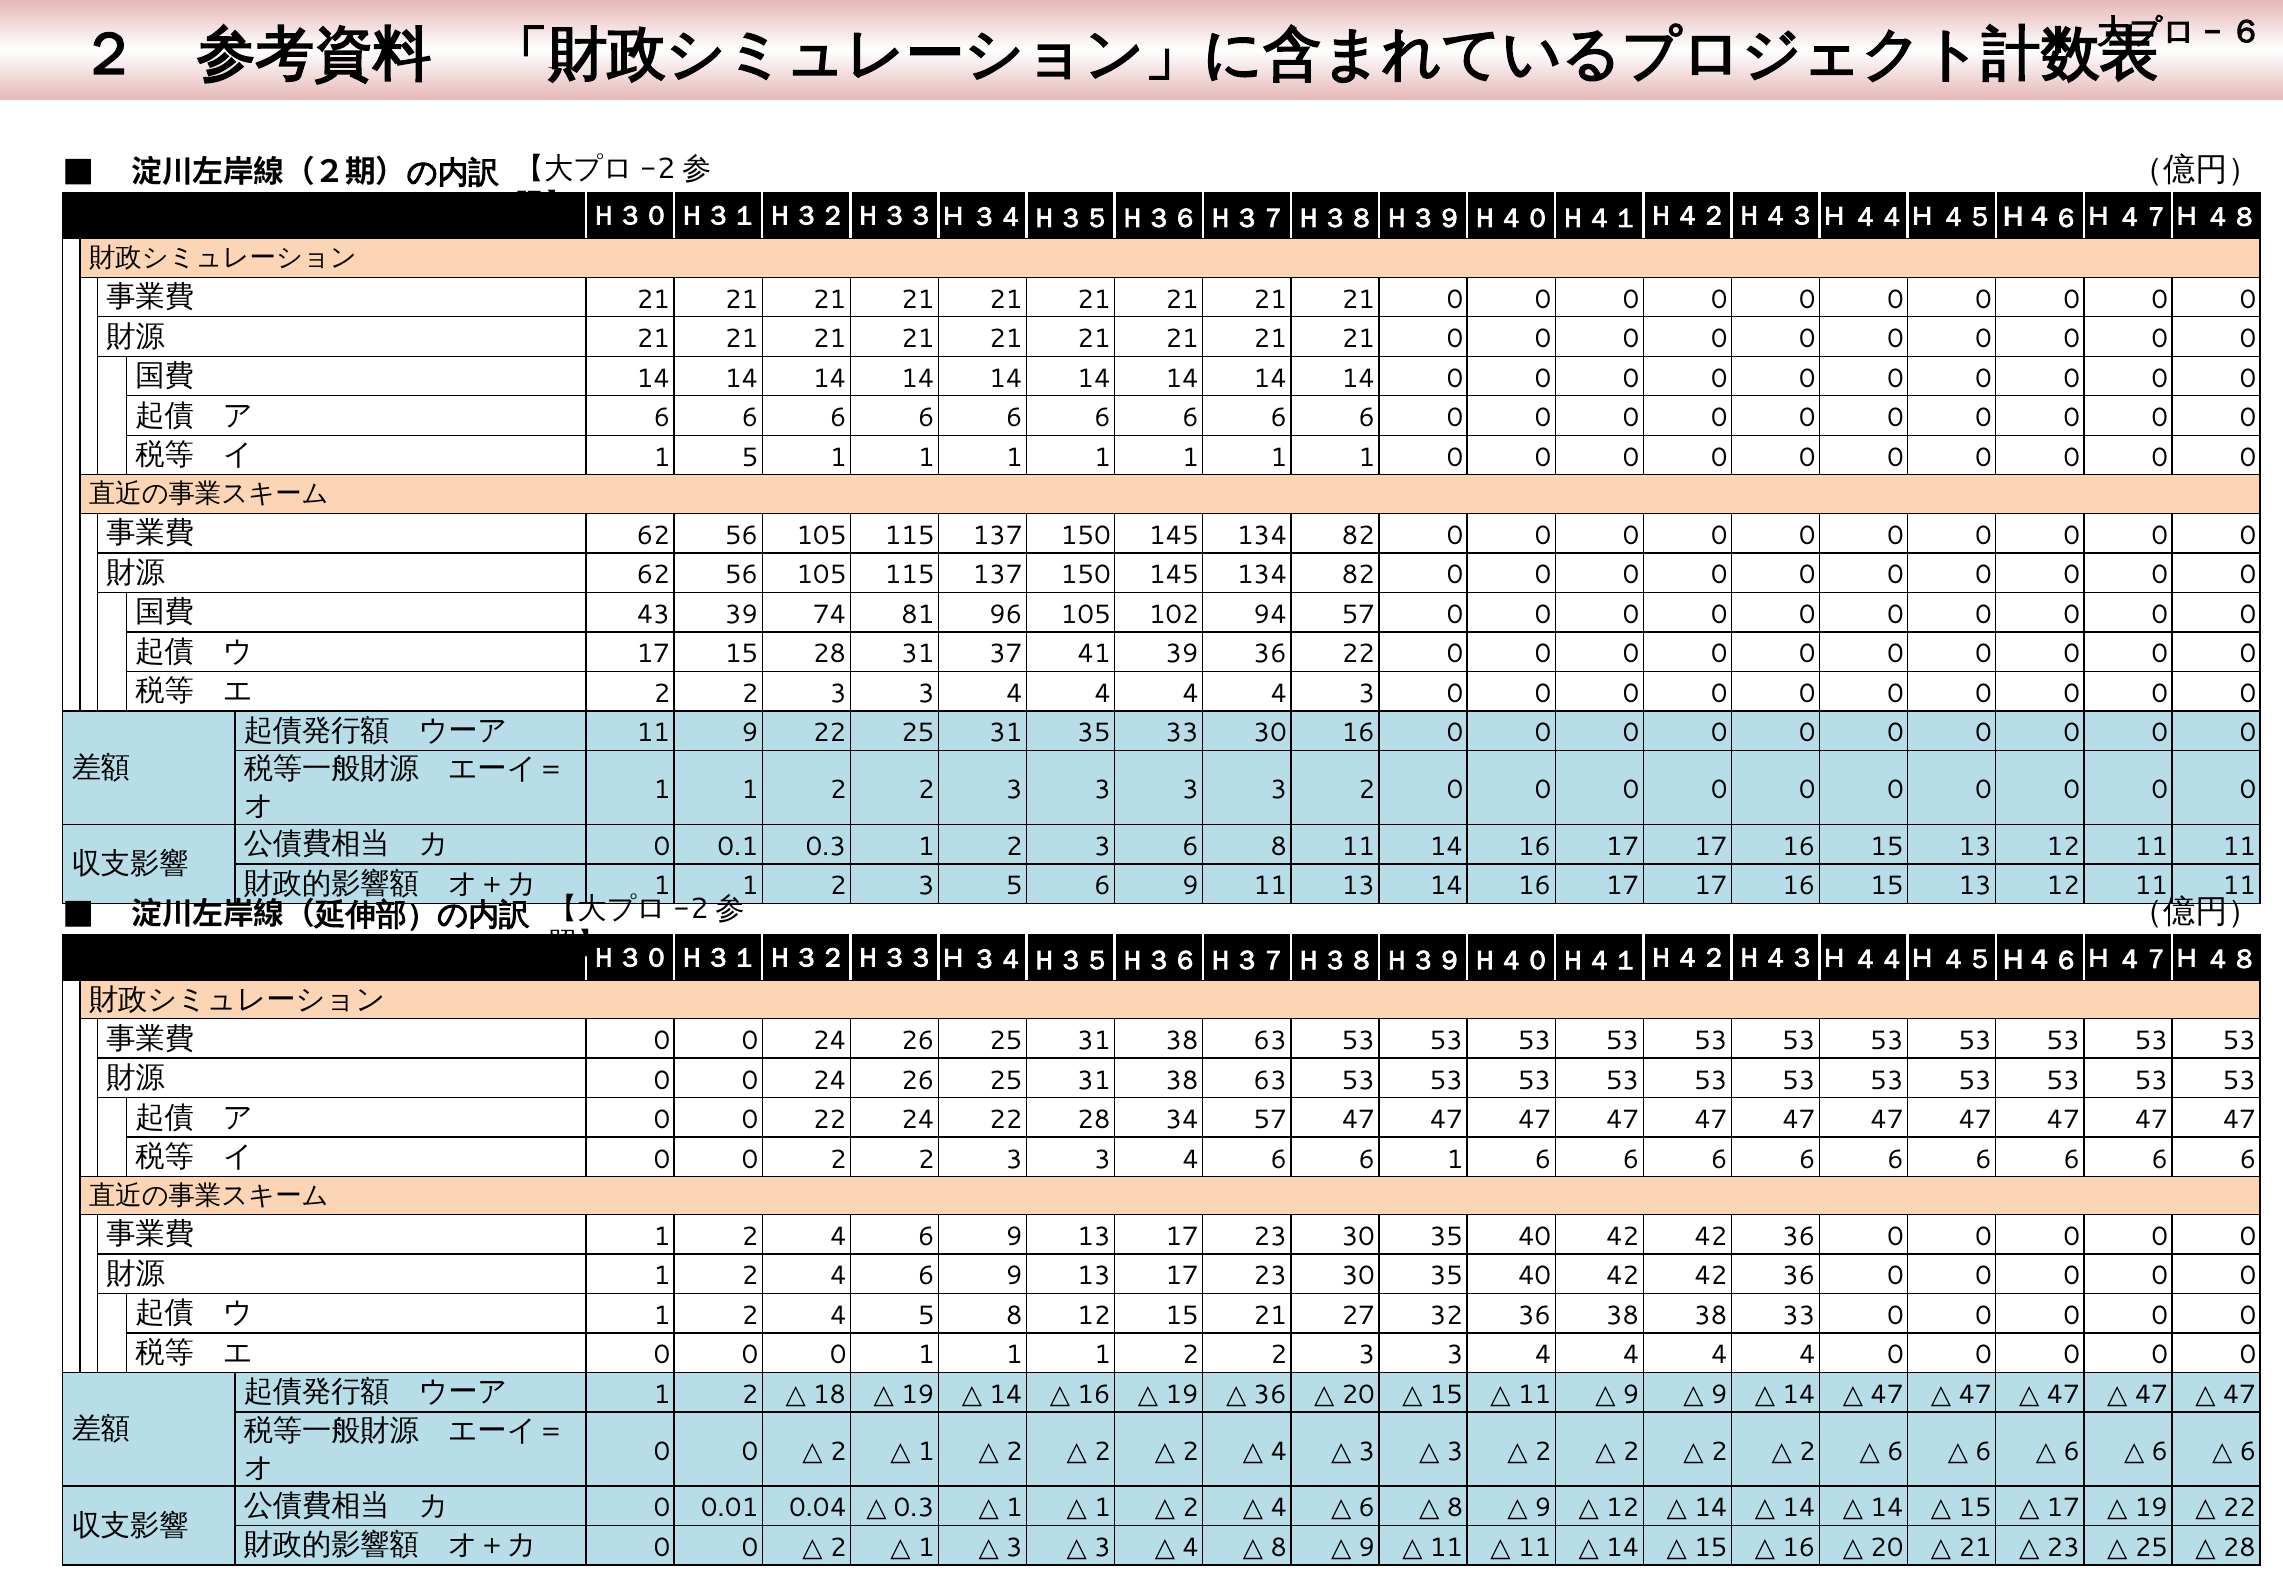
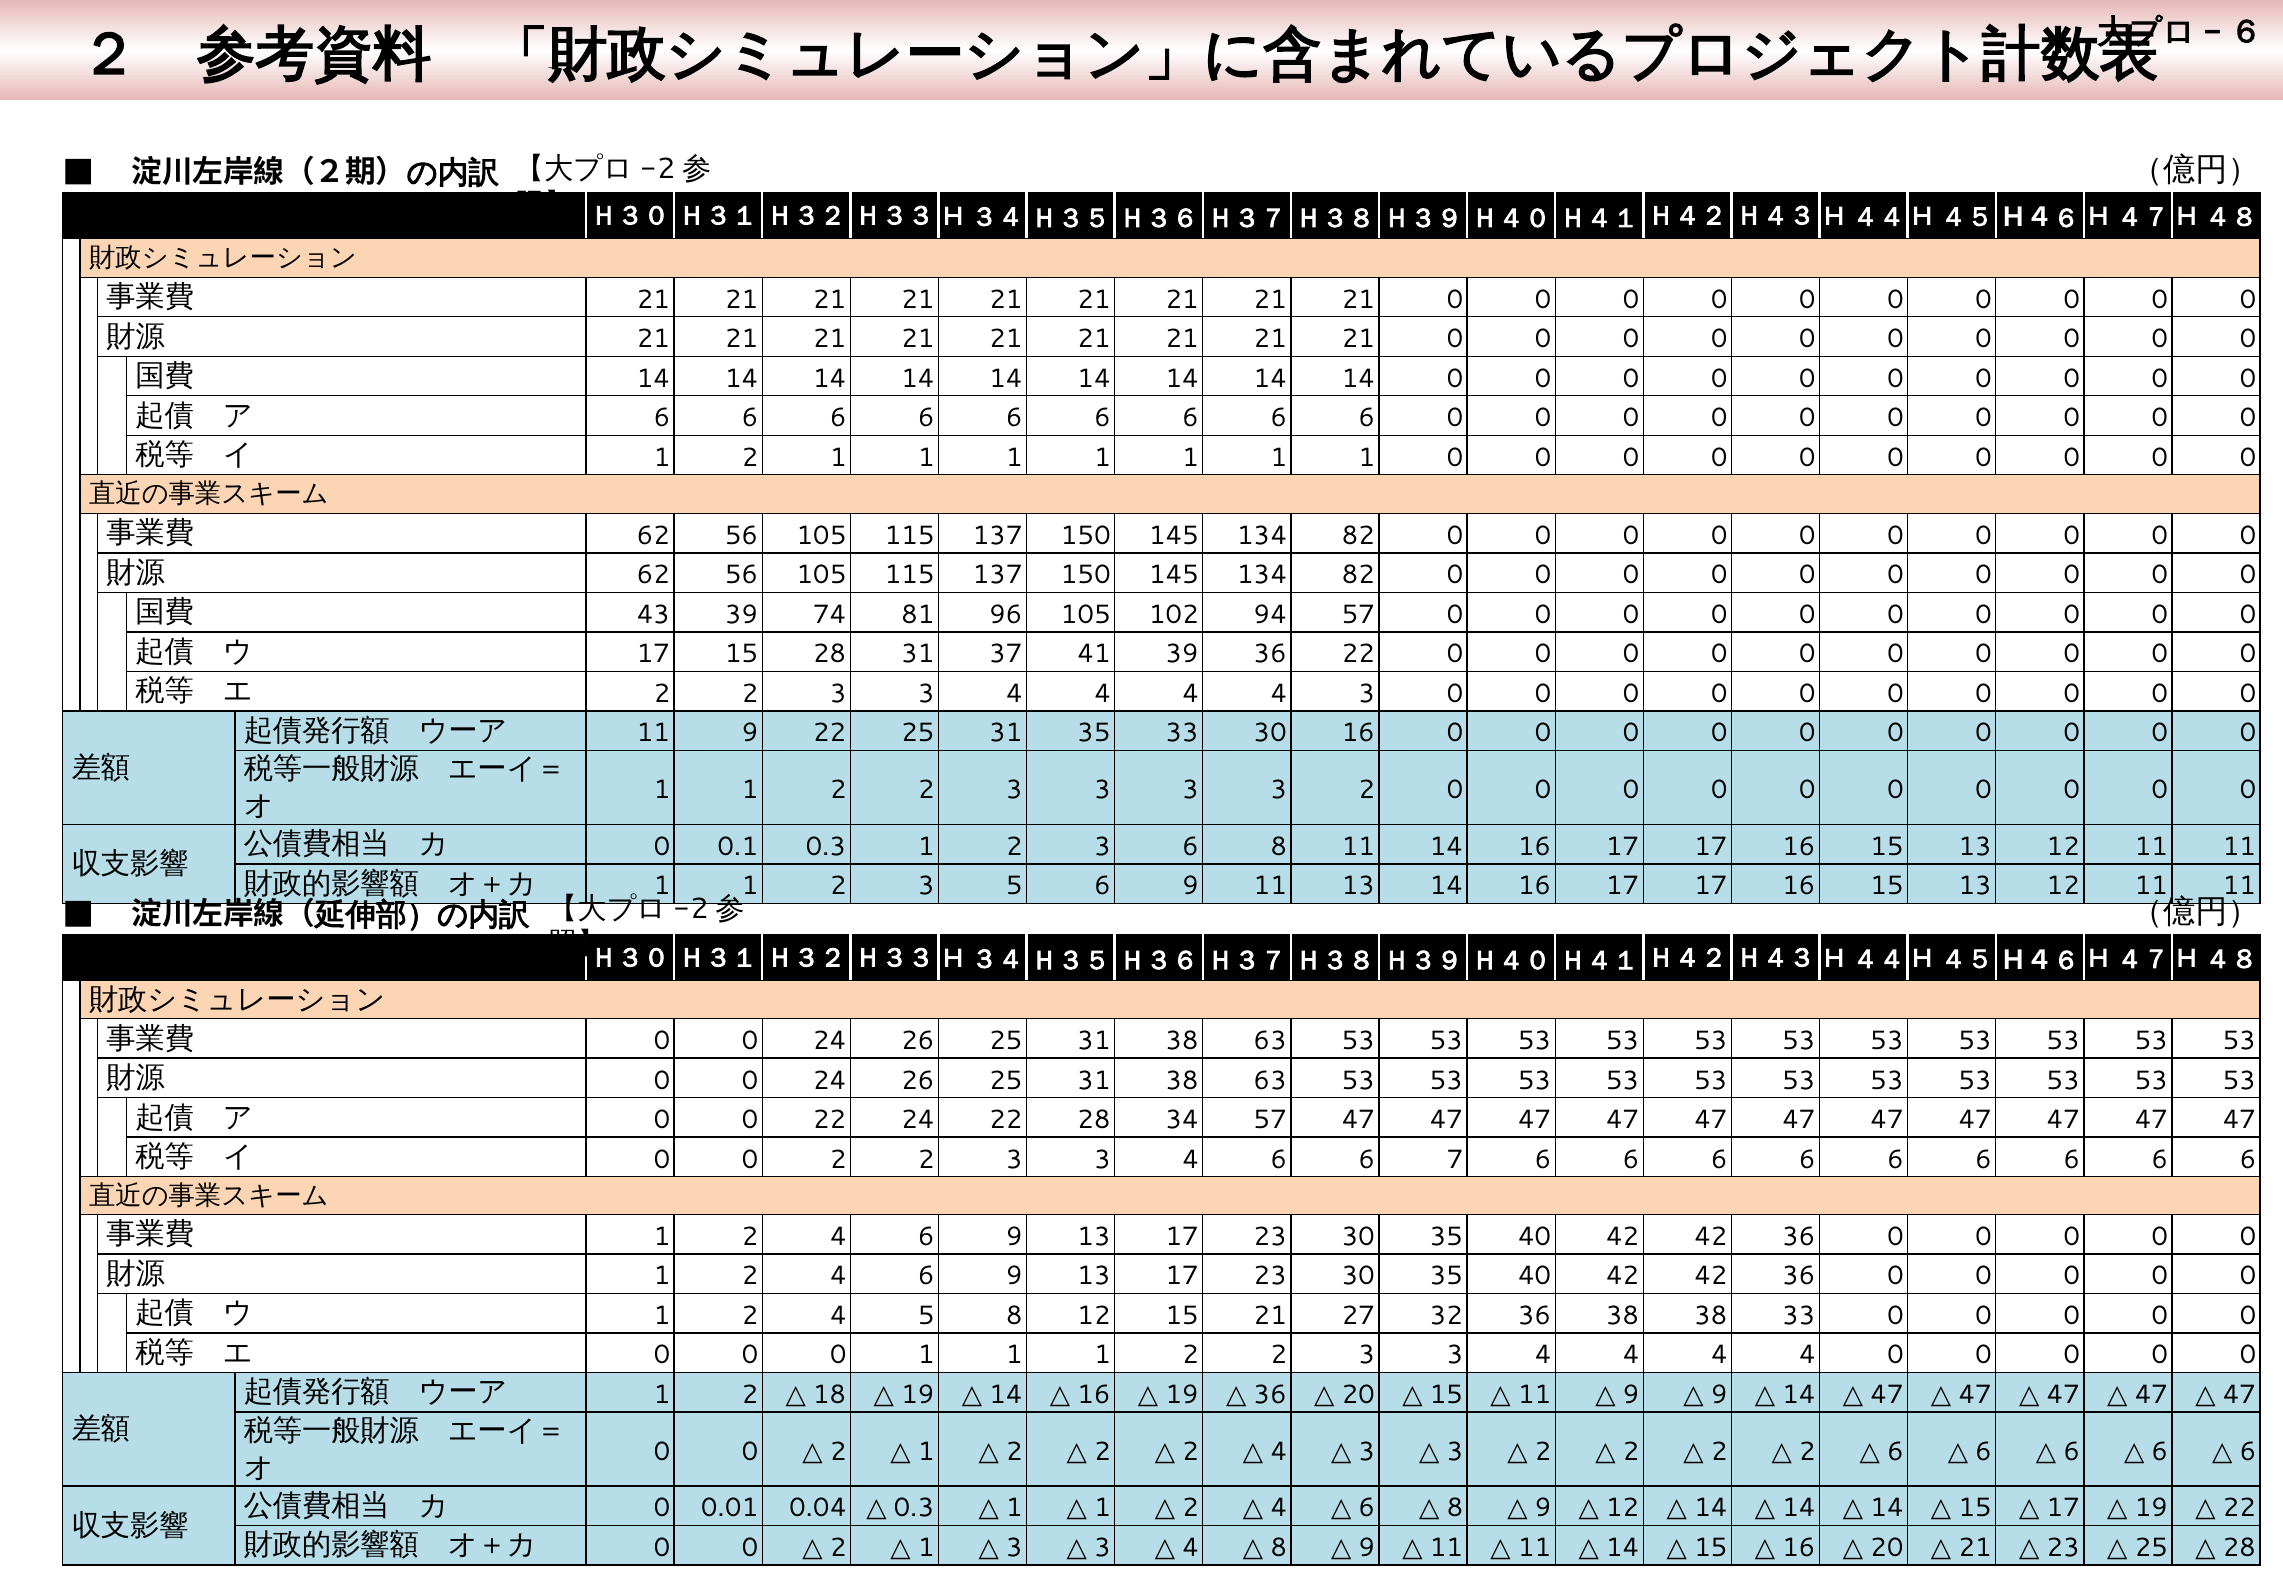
5: 5 -> 2 (750, 457)
6 1: 1 -> 7 (1455, 1159)
